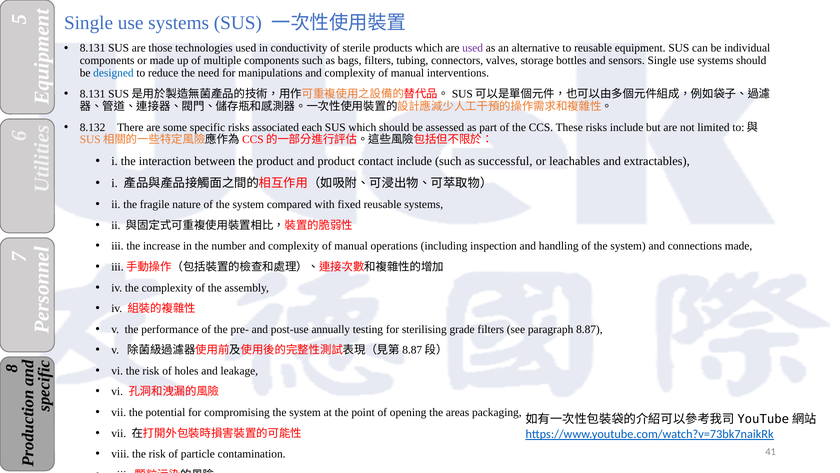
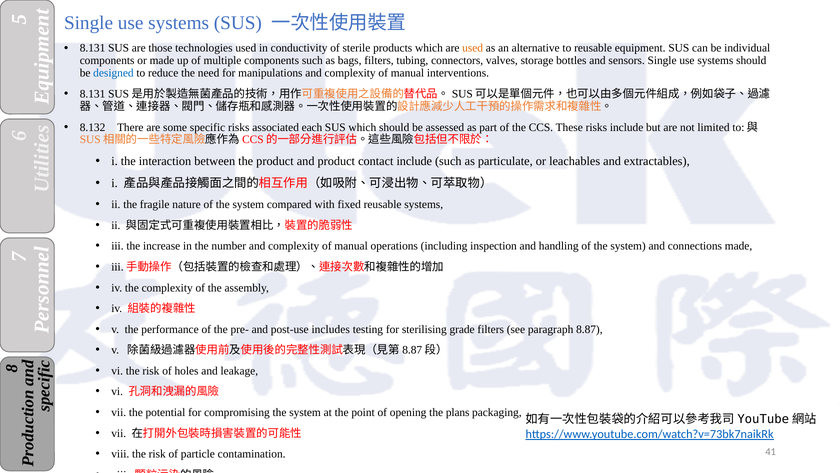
used colour: purple -> orange (473, 48)
successful: successful -> particulate (505, 161)
annually: annually -> includes (331, 329)
areas: areas -> plans (458, 412)
